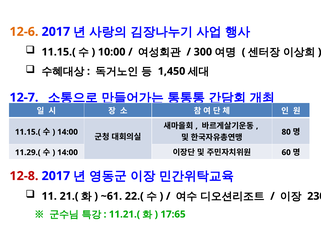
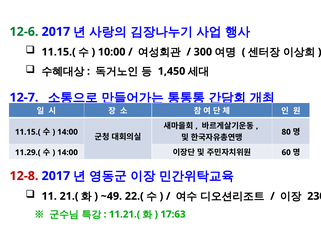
12-6 colour: orange -> green (24, 32)
~61: ~61 -> ~49 (111, 196)
17:65: 17:65 -> 17:63 (173, 214)
